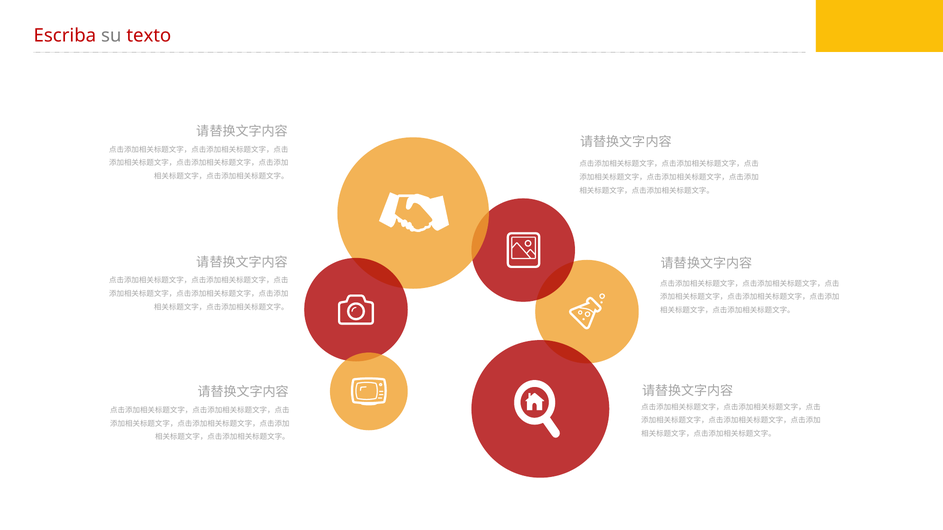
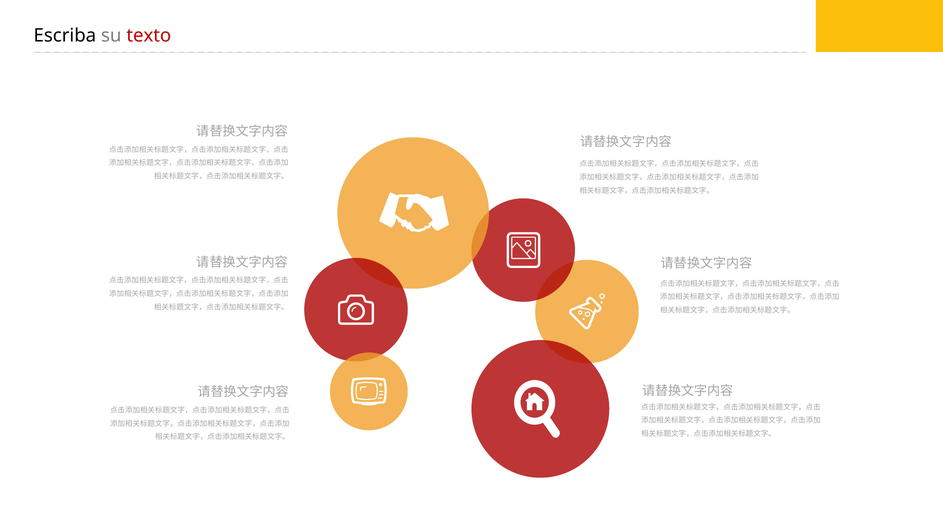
Escriba colour: red -> black (65, 36)
